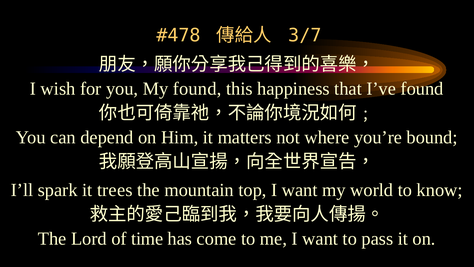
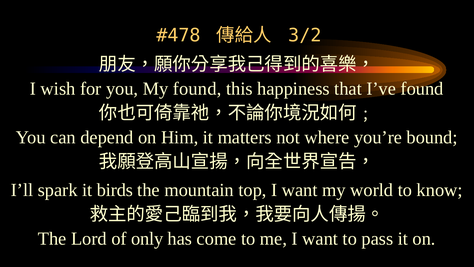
3/7: 3/7 -> 3/2 (305, 35)
trees: trees -> birds (115, 190)
time: time -> only (147, 238)
